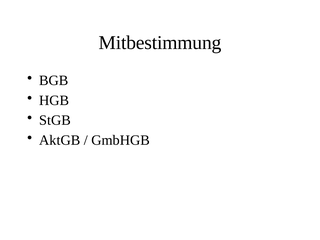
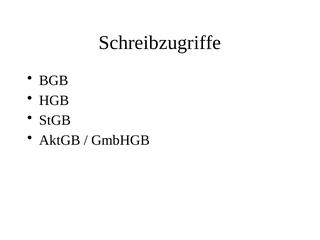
Mitbestimmung: Mitbestimmung -> Schreibzugriffe (160, 43)
